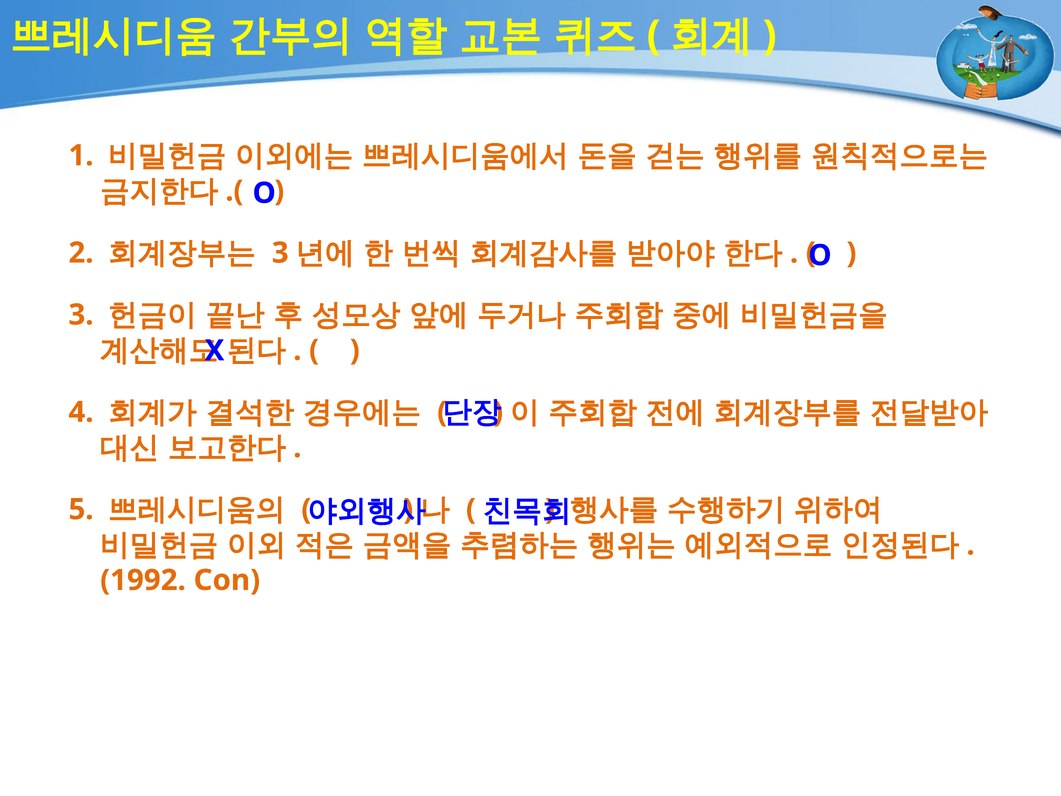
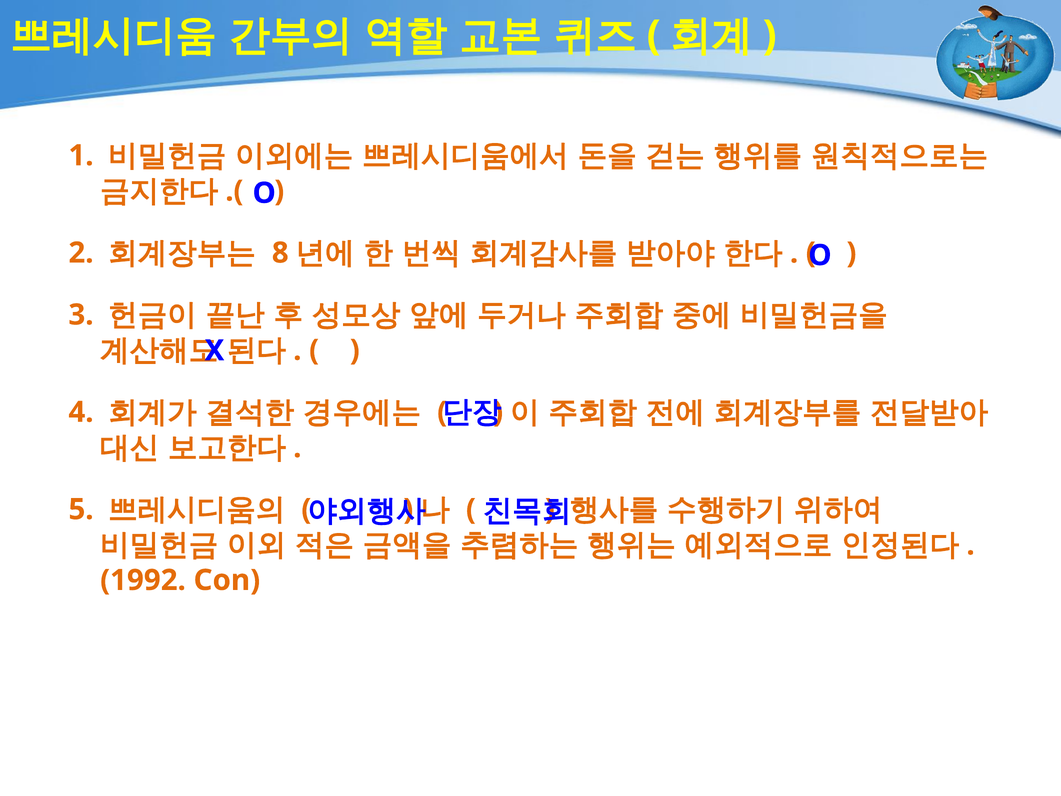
3: 3 -> 8 (280, 253)
